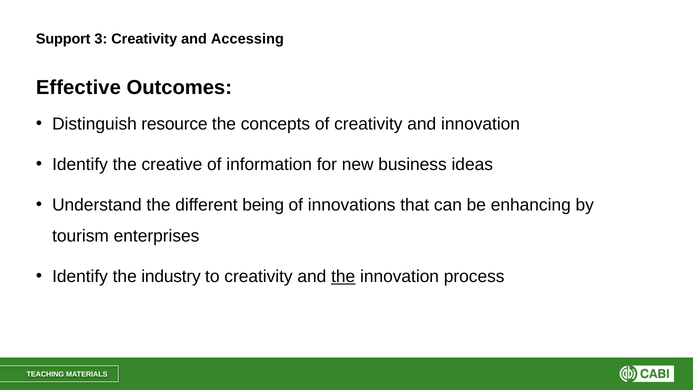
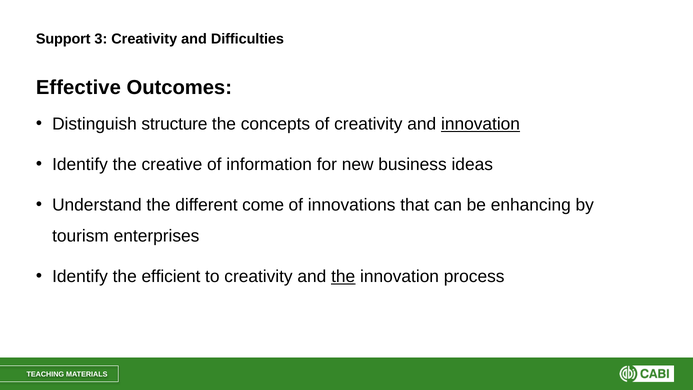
Accessing: Accessing -> Difficulties (247, 39)
resource: resource -> structure (174, 124)
innovation underline: none -> present (481, 124)
being: being -> come (263, 205)
industry: industry -> efficient (171, 276)
